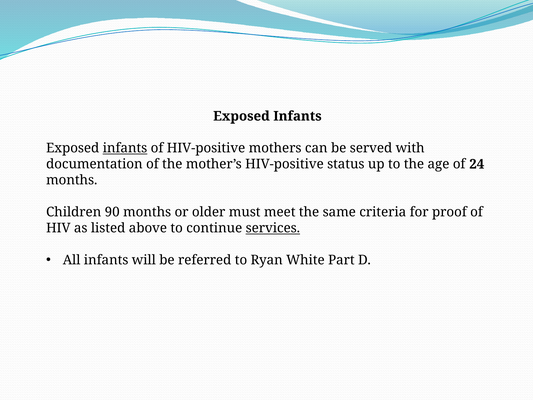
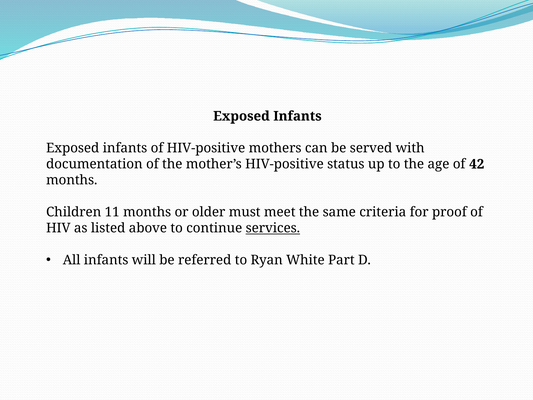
infants underline: present -> none (125, 148)
24: 24 -> 42 (477, 164)
90: 90 -> 11 (112, 212)
